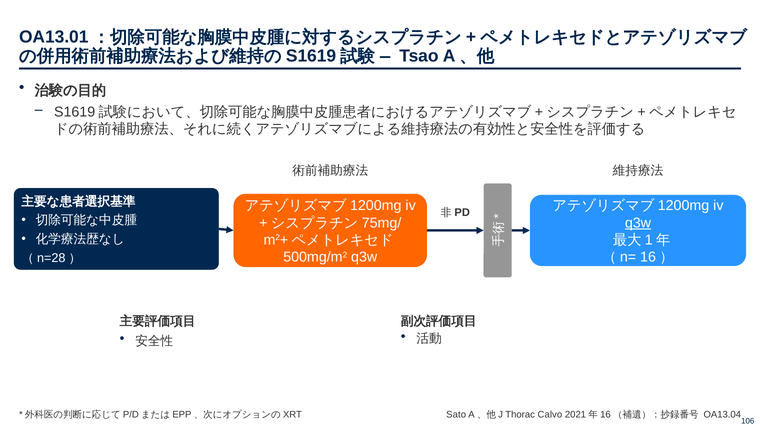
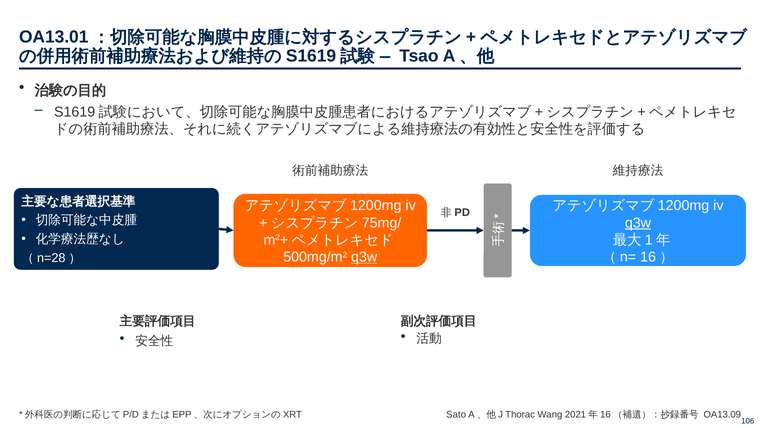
q3w underline: none -> present (364, 257)
Calvo: Calvo -> Wang (550, 414)
OA13.04: OA13.04 -> OA13.09 (722, 414)
